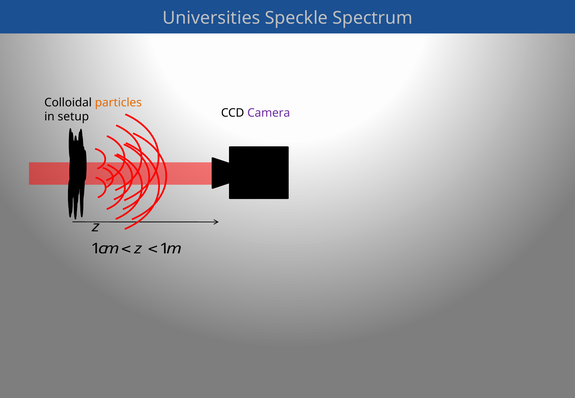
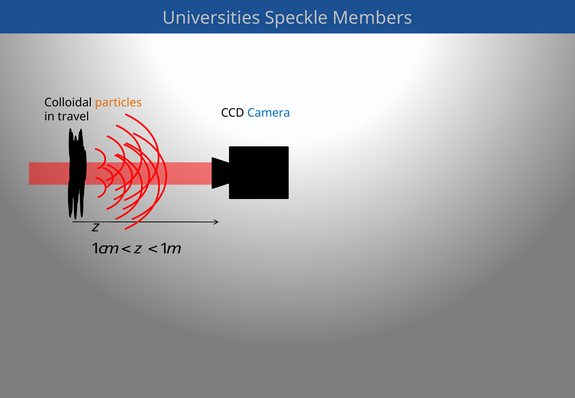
Spectrum: Spectrum -> Members (372, 18)
Camera colour: purple -> blue (269, 113)
setup: setup -> travel (73, 117)
